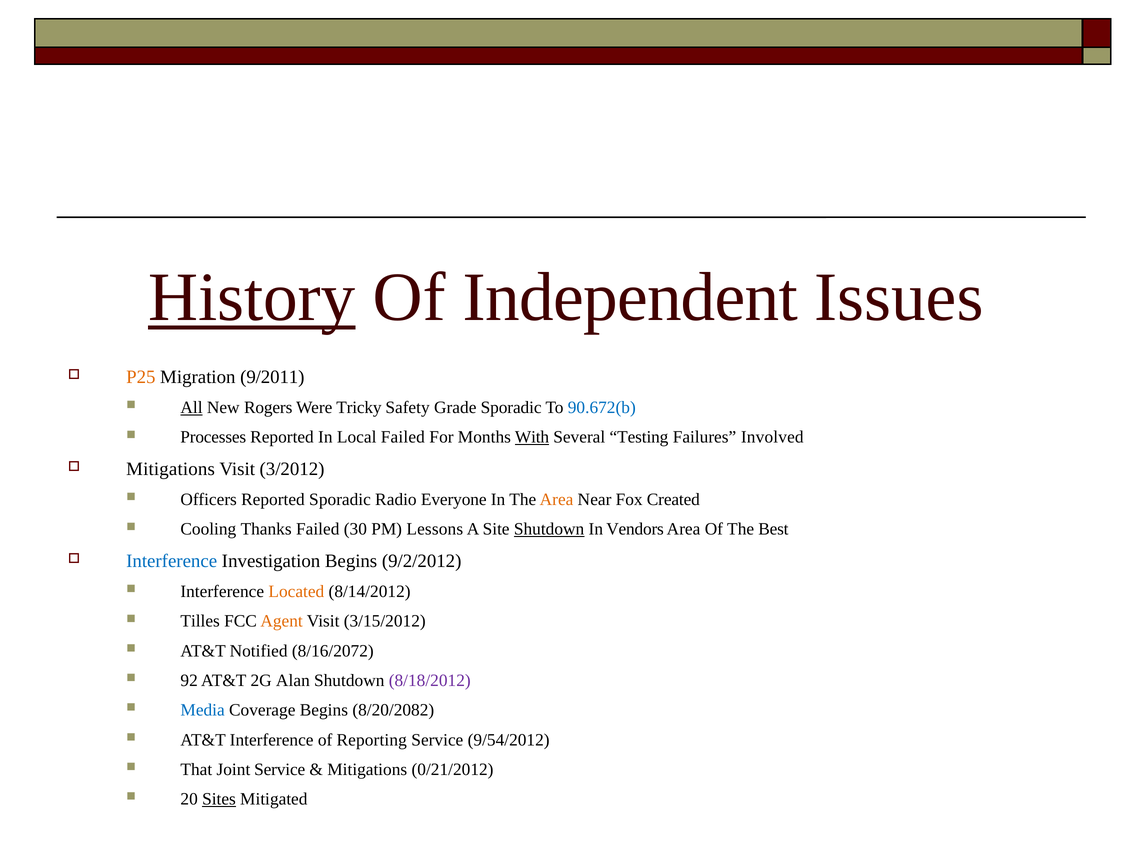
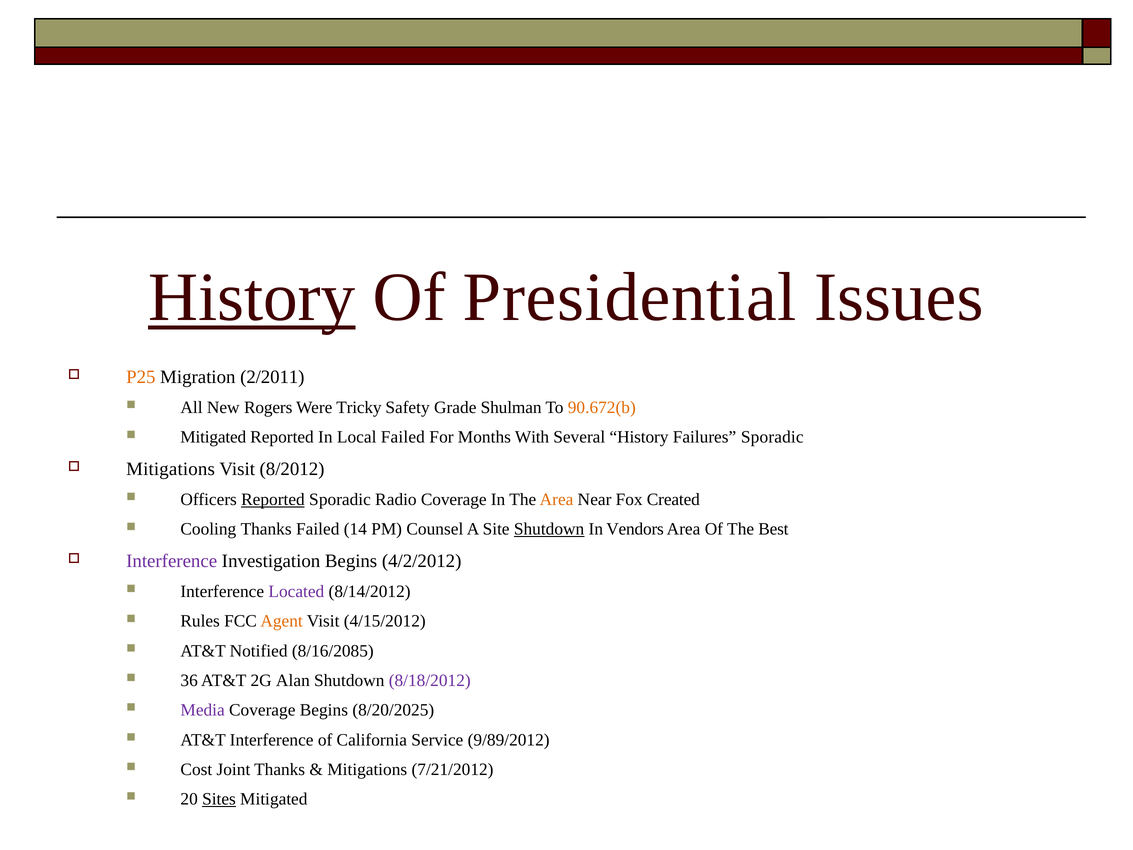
Independent: Independent -> Presidential (630, 298)
9/2011: 9/2011 -> 2/2011 (272, 377)
All underline: present -> none (192, 408)
Grade Sporadic: Sporadic -> Shulman (511, 408)
90.672(b colour: blue -> orange (602, 408)
Processes: Processes -> Mitigated (213, 437)
With underline: present -> none (532, 437)
Several Testing: Testing -> History (639, 437)
Failures Involved: Involved -> Sporadic (772, 437)
3/2012: 3/2012 -> 8/2012 (292, 469)
Reported underline: none -> present (273, 499)
Radio Everyone: Everyone -> Coverage (454, 499)
30: 30 -> 14 (355, 529)
Lessons: Lessons -> Counsel (435, 529)
Interference colour: blue -> purple (172, 561)
9/2/2012: 9/2/2012 -> 4/2/2012 (422, 561)
Located colour: orange -> purple (296, 591)
Tilles: Tilles -> Rules (200, 621)
3/15/2012: 3/15/2012 -> 4/15/2012 (385, 621)
8/16/2072: 8/16/2072 -> 8/16/2085 (333, 651)
92: 92 -> 36 (189, 680)
Media colour: blue -> purple (203, 710)
8/20/2082: 8/20/2082 -> 8/20/2025 (393, 710)
Reporting: Reporting -> California (372, 740)
9/54/2012: 9/54/2012 -> 9/89/2012 (509, 740)
That: That -> Cost (196, 769)
Joint Service: Service -> Thanks (280, 769)
0/21/2012: 0/21/2012 -> 7/21/2012 (453, 769)
